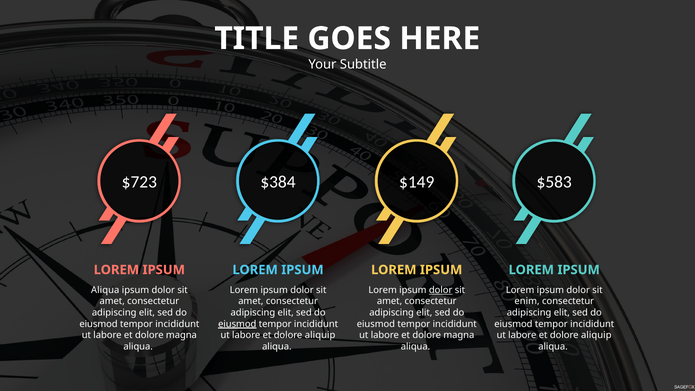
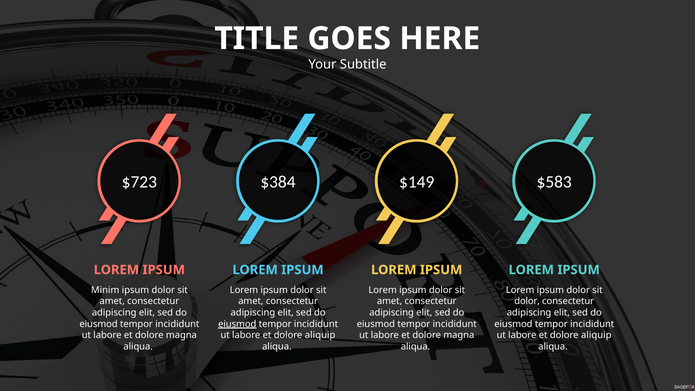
Aliqua: Aliqua -> Minim (105, 290)
dolor underline: present -> none (441, 290)
enim: enim -> dolor (527, 301)
